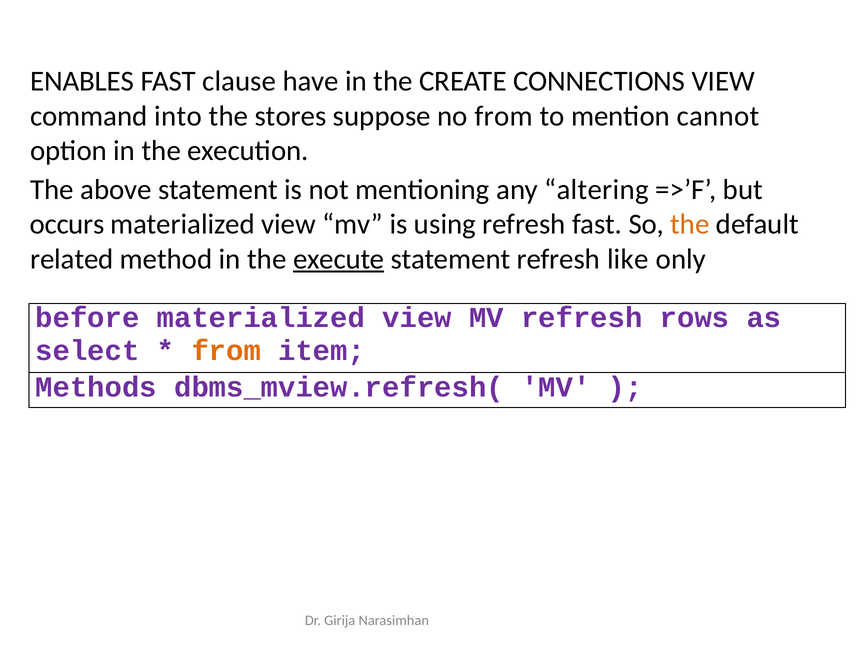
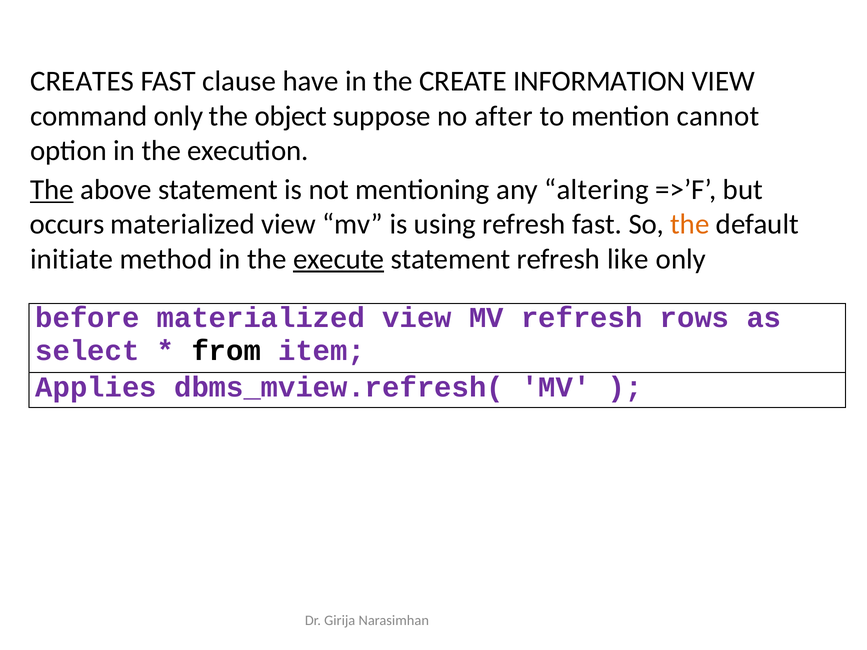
ENABLES: ENABLES -> CREATES (82, 81)
CONNECTIONS: CONNECTIONS -> INFORMATION (599, 81)
command into: into -> only (178, 116)
stores: stores -> object (291, 116)
no from: from -> after (504, 116)
The underline: none -> present (52, 190)
related: related -> initiate (72, 259)
from colour: orange -> black (226, 351)
Methods: Methods -> Applies (96, 387)
